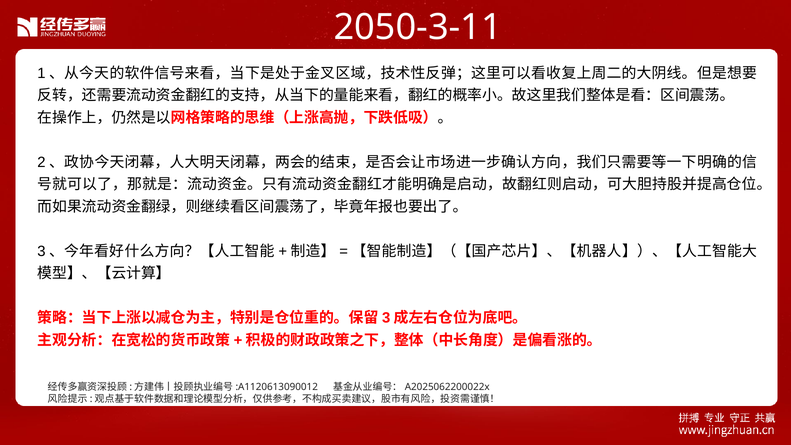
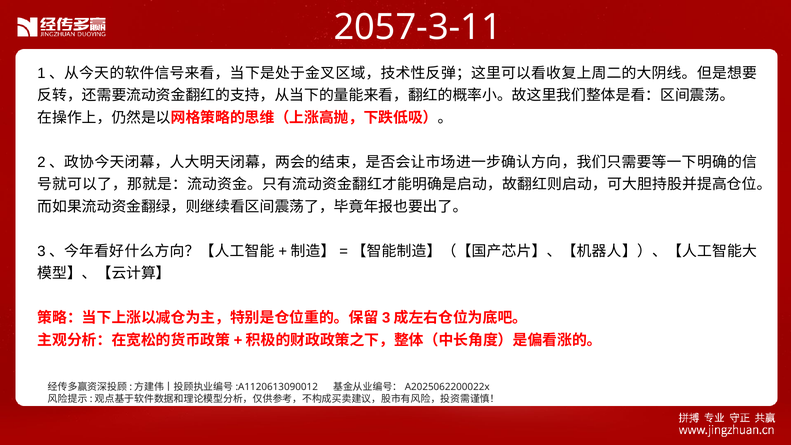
2050-3-11: 2050-3-11 -> 2057-3-11 (418, 27)
